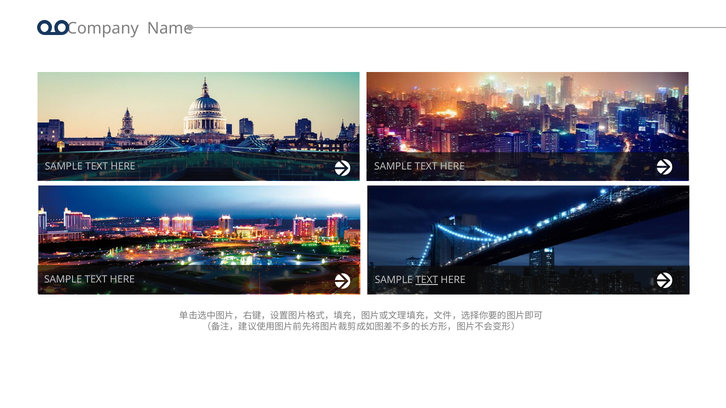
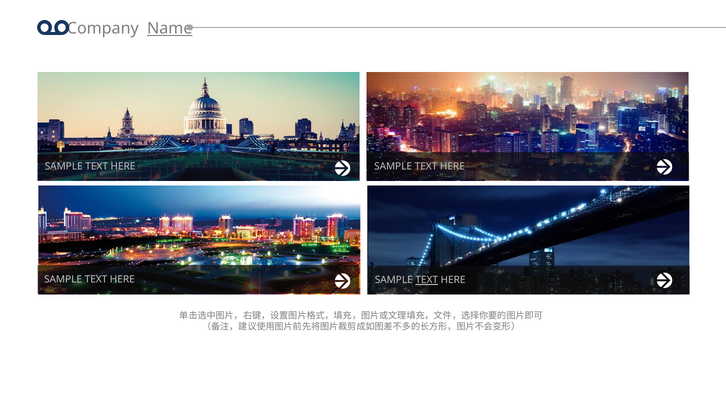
Name underline: none -> present (170, 28)
